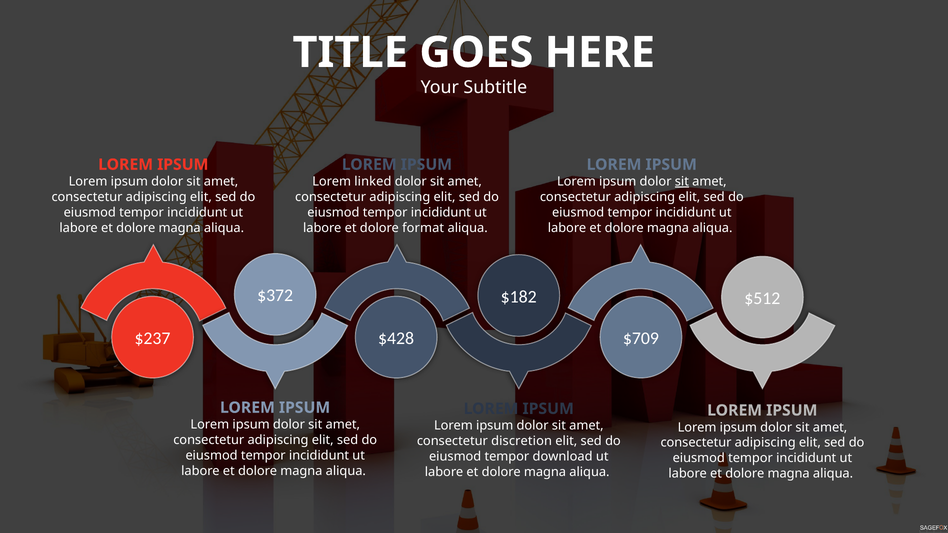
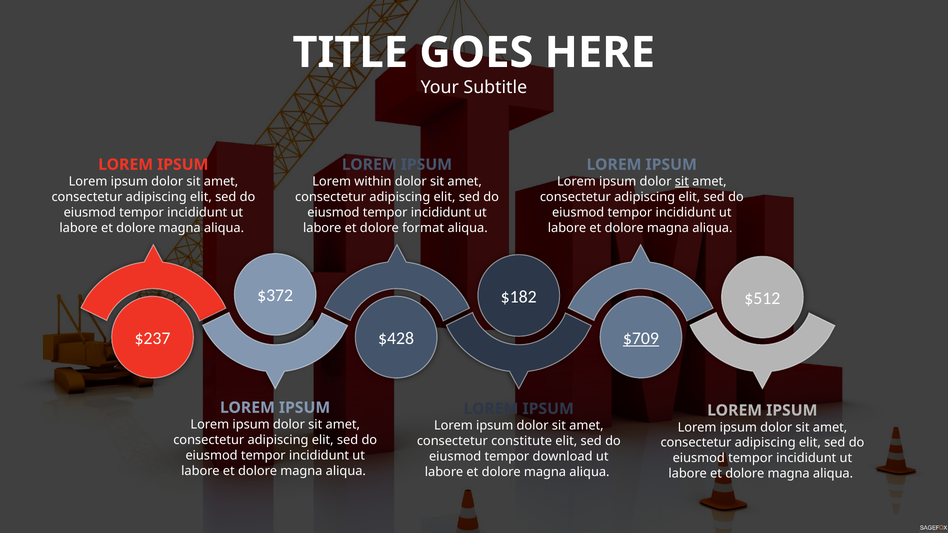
linked: linked -> within (373, 182)
$709 underline: none -> present (641, 338)
discretion: discretion -> constitute (522, 441)
